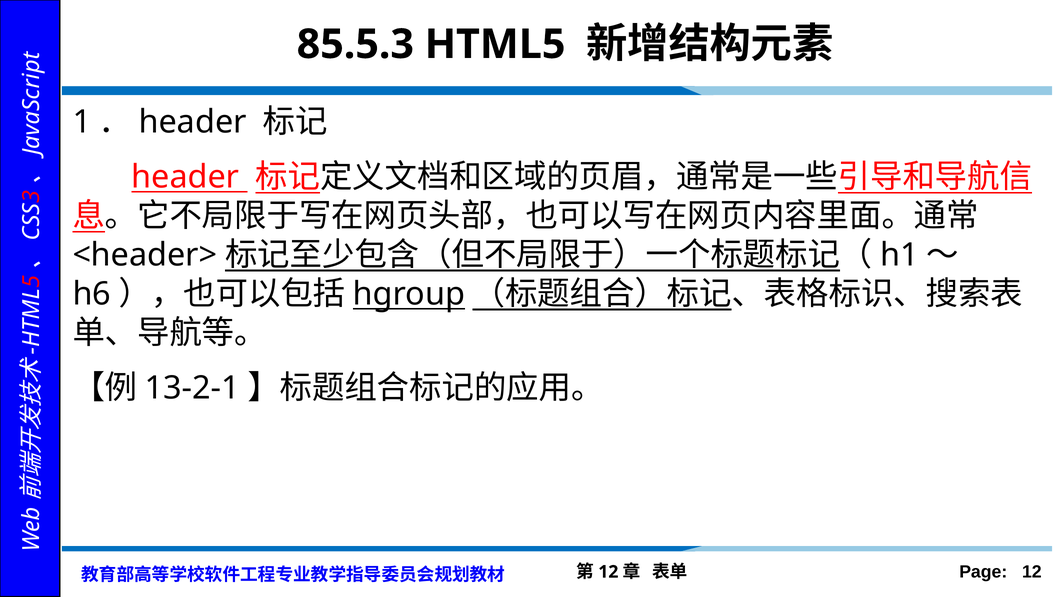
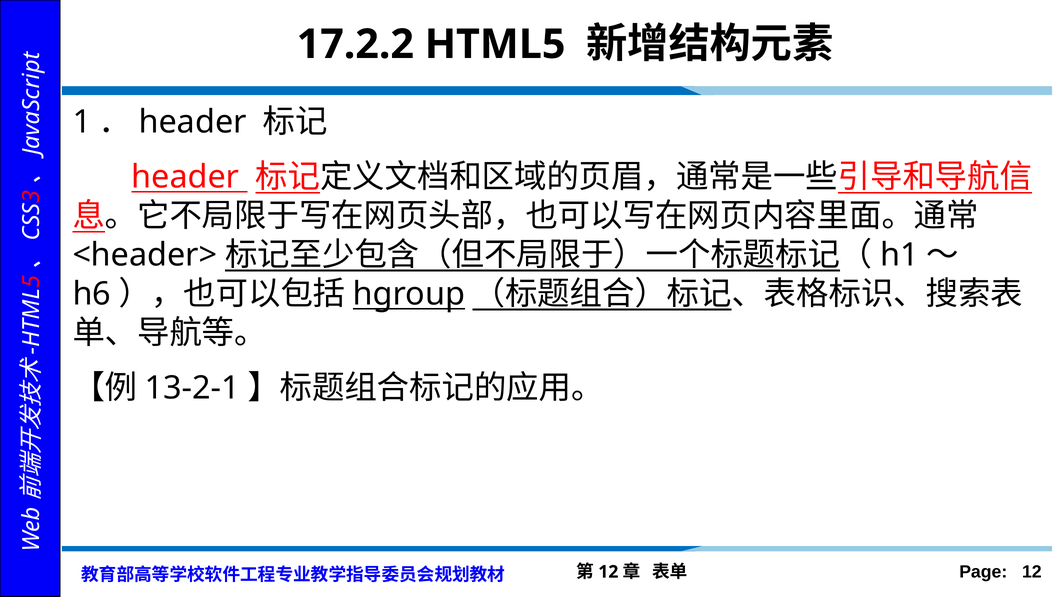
85.5.3: 85.5.3 -> 17.2.2 (355, 44)
